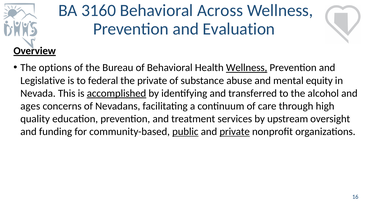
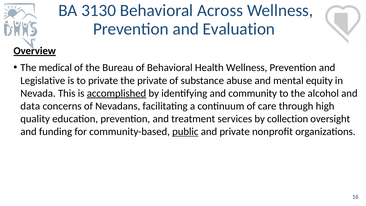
3160: 3160 -> 3130 (99, 11)
options: options -> medical (55, 68)
Wellness underline: present -> none (247, 68)
to federal: federal -> private (103, 80)
transferred: transferred -> community (253, 93)
ages: ages -> data (30, 106)
upstream: upstream -> collection (288, 119)
private underline: present -> none (235, 132)
